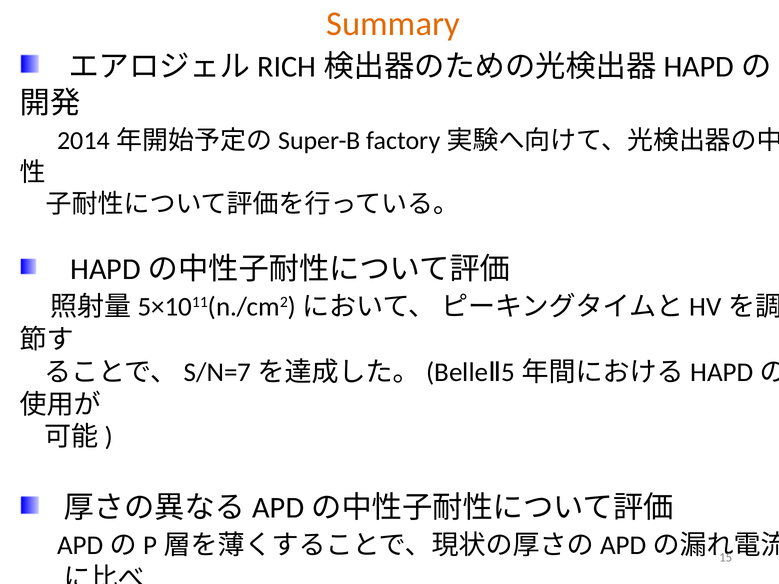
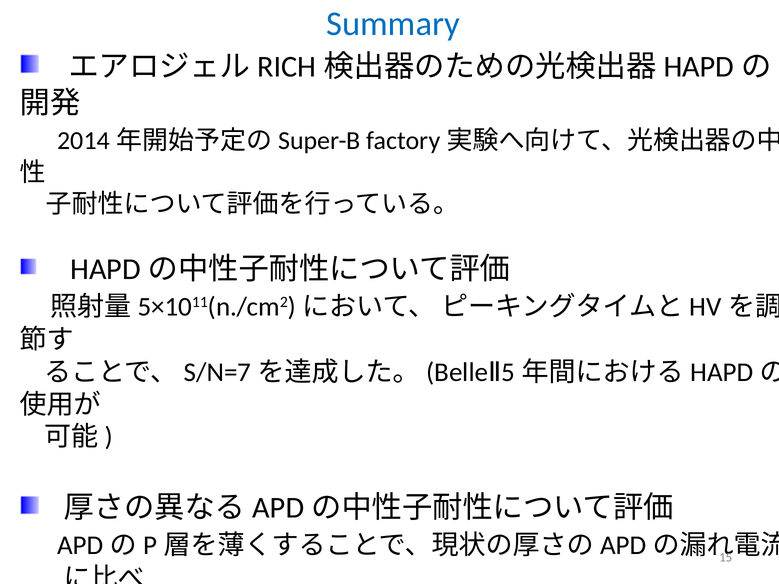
Summary colour: orange -> blue (393, 24)
